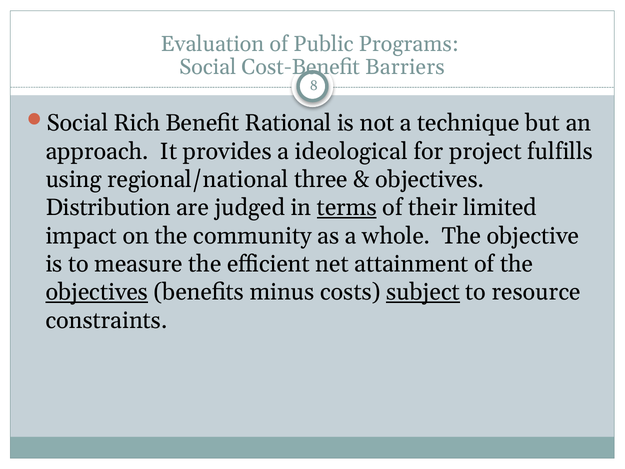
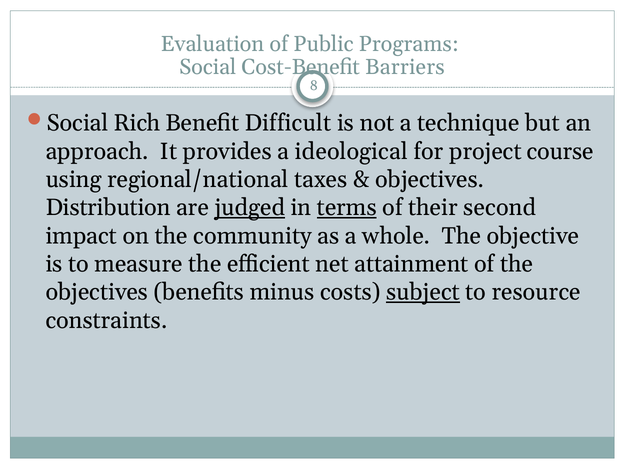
Rational: Rational -> Difficult (288, 123)
fulfills: fulfills -> course (560, 151)
three: three -> taxes (321, 179)
judged underline: none -> present (250, 208)
limited: limited -> second (500, 208)
objectives underline: present -> none (97, 292)
